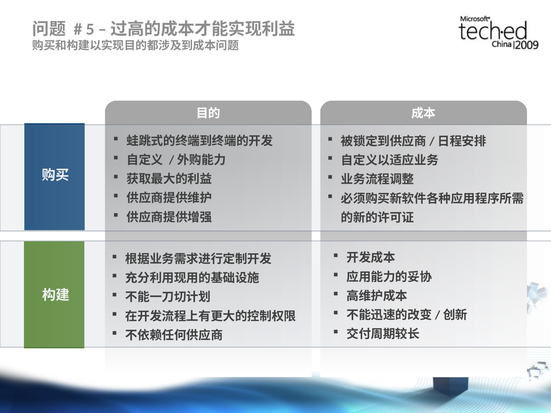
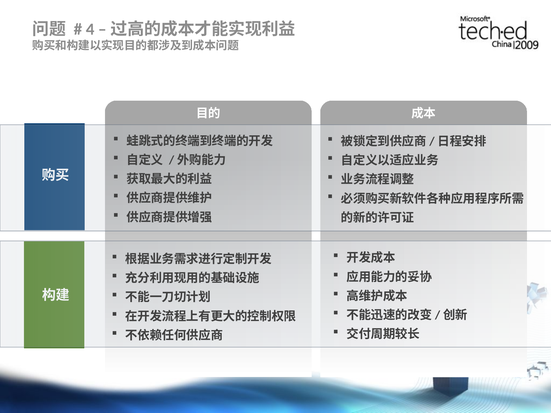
5: 5 -> 4 (90, 29)
